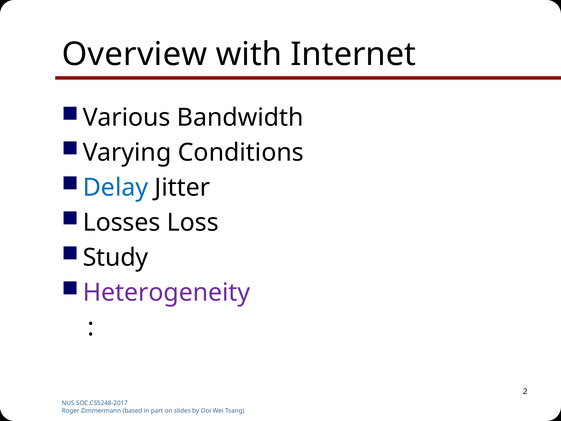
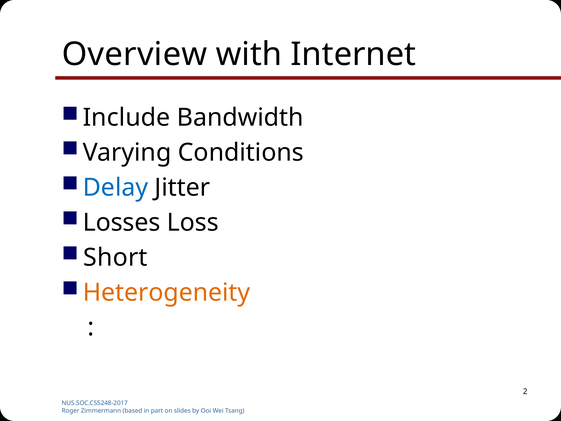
Various: Various -> Include (127, 118)
Study: Study -> Short (115, 257)
Heterogeneity colour: purple -> orange (167, 292)
